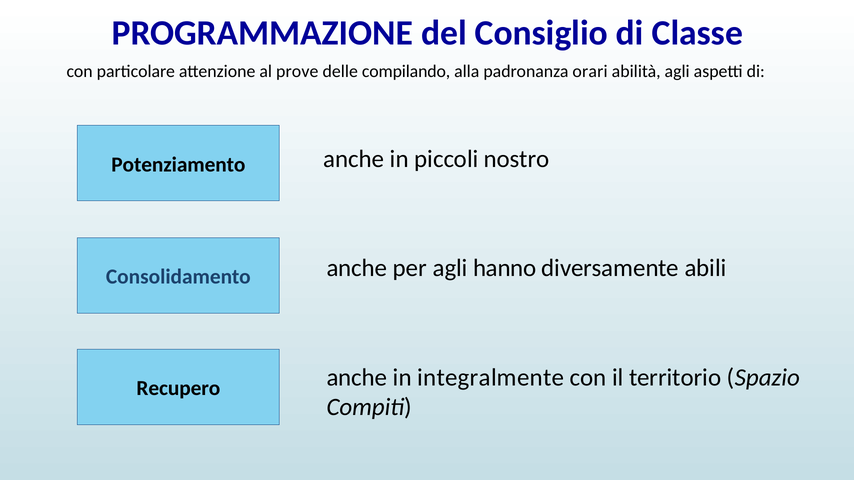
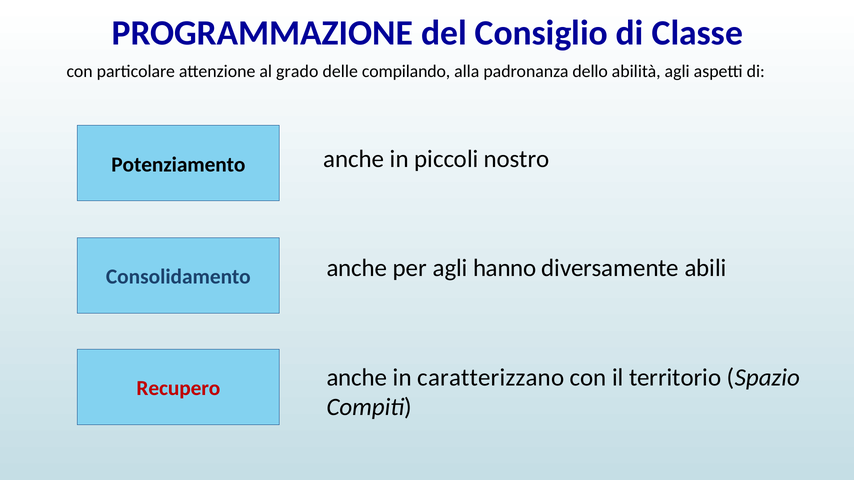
prove: prove -> grado (297, 72)
orari: orari -> dello (590, 72)
Recupero colour: black -> red (178, 389)
integralmente: integralmente -> caratterizzano (491, 378)
